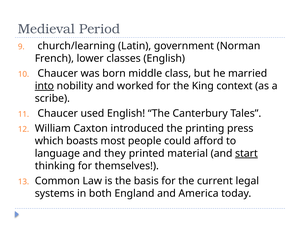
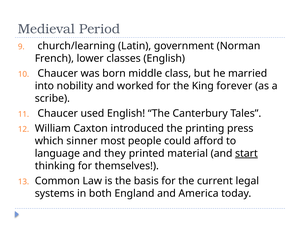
into underline: present -> none (44, 86)
context: context -> forever (234, 86)
boasts: boasts -> sinner (82, 141)
